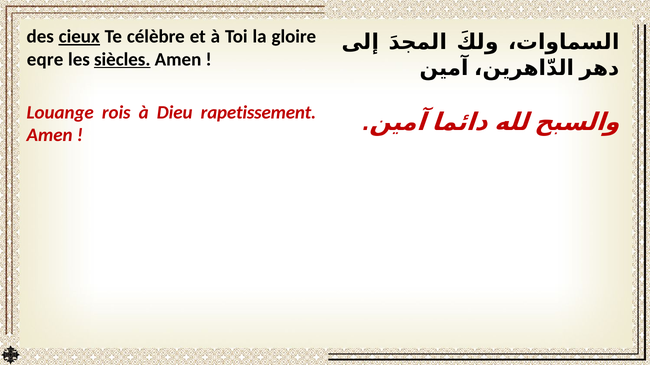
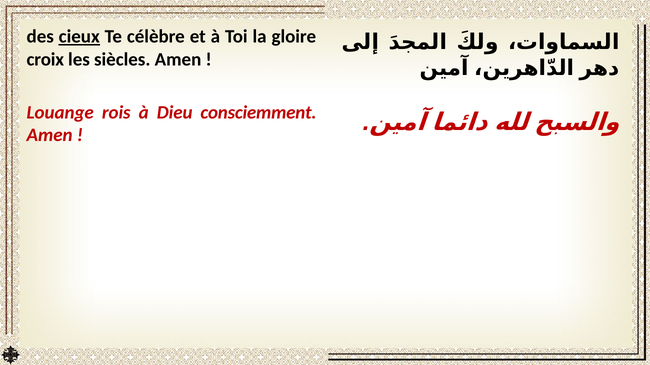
eqre: eqre -> croix (45, 59)
siècles underline: present -> none (122, 59)
rapetissement: rapetissement -> consciemment (258, 113)
